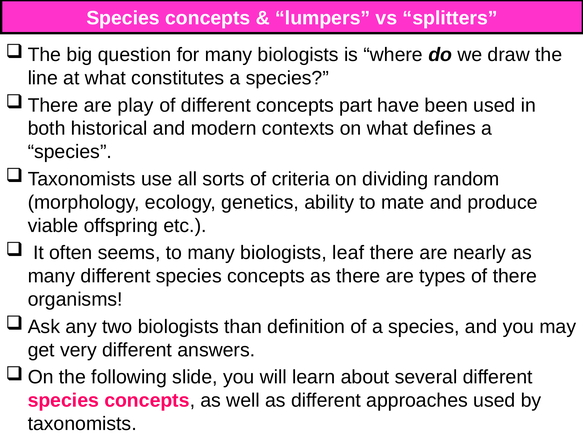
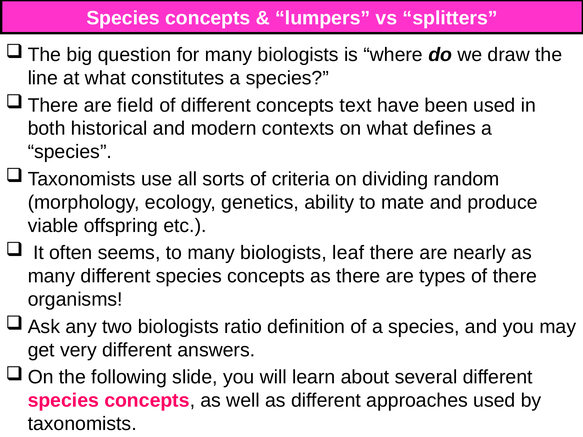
play: play -> field (136, 105)
part: part -> text (355, 105)
than: than -> ratio (243, 327)
